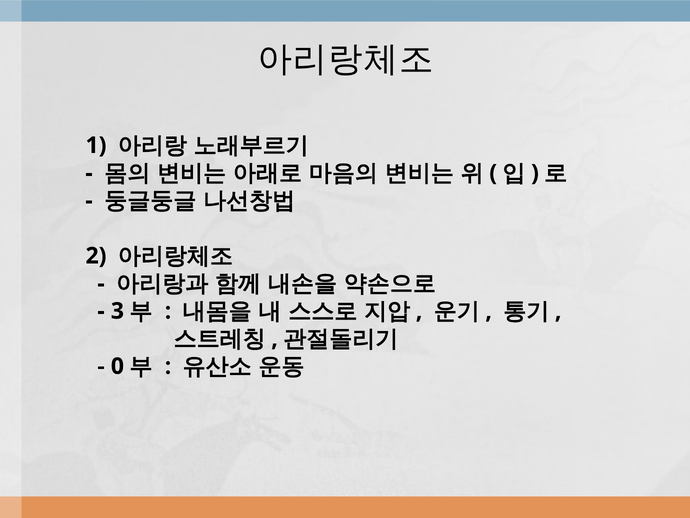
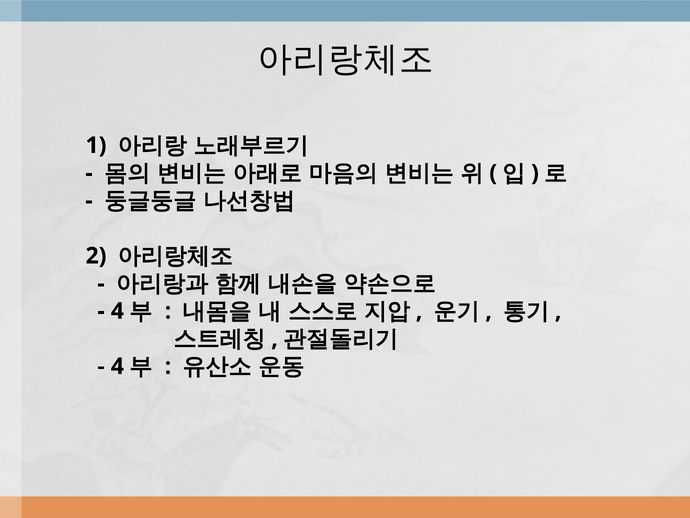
3: 3 -> 4 (117, 311)
0: 0 -> 4 (117, 366)
